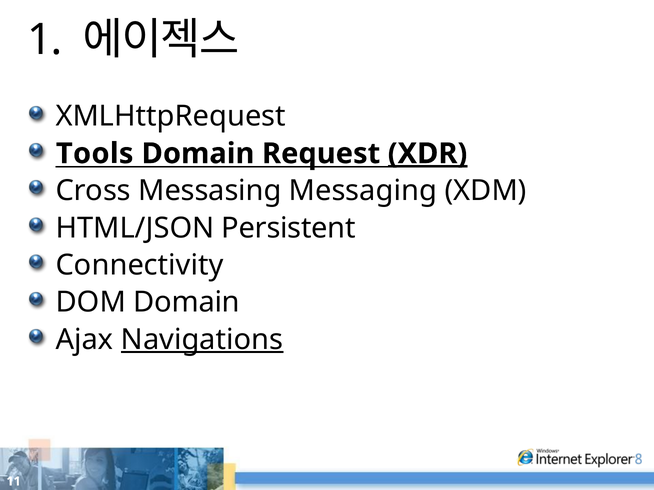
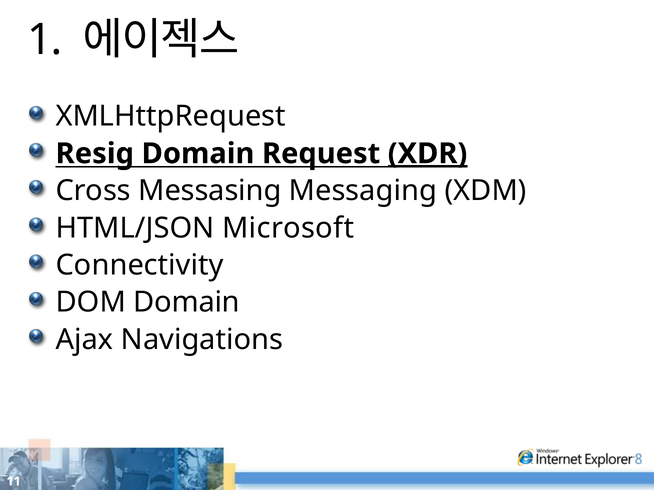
Tools: Tools -> Resig (95, 154)
Persistent: Persistent -> Microsoft (288, 228)
Navigations underline: present -> none (202, 340)
